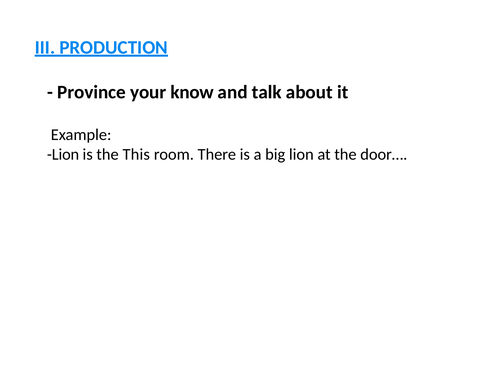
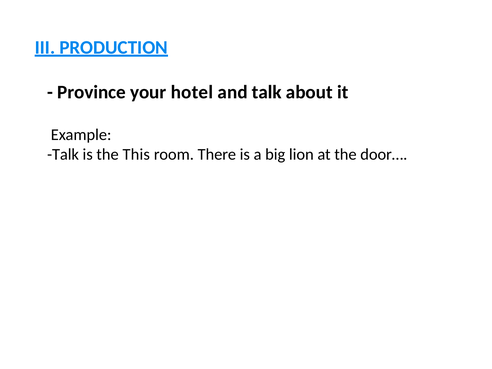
know: know -> hotel (192, 92)
Lion: Lion -> Talk (63, 155)
